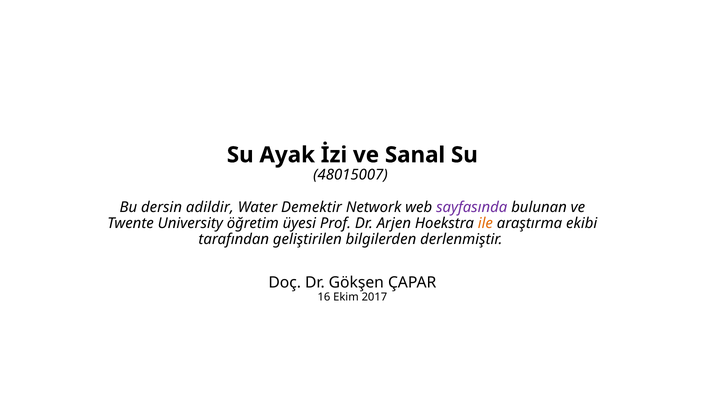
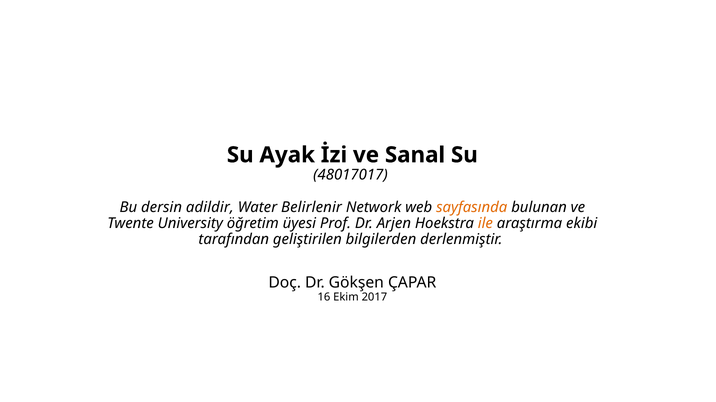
48015007: 48015007 -> 48017017 (350, 175)
Demektir: Demektir -> Belirlenir (311, 208)
sayfasında colour: purple -> orange (472, 208)
